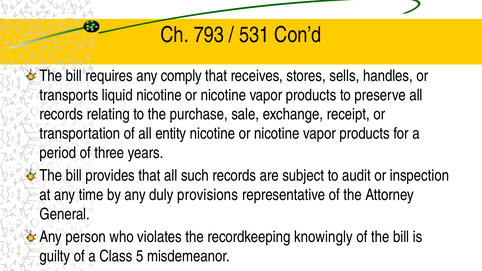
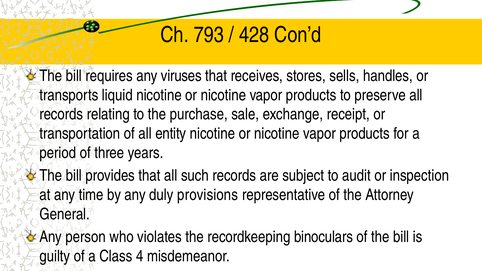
531: 531 -> 428 (254, 35)
comply: comply -> viruses (181, 76)
knowingly: knowingly -> binoculars (324, 237)
5: 5 -> 4 (140, 256)
